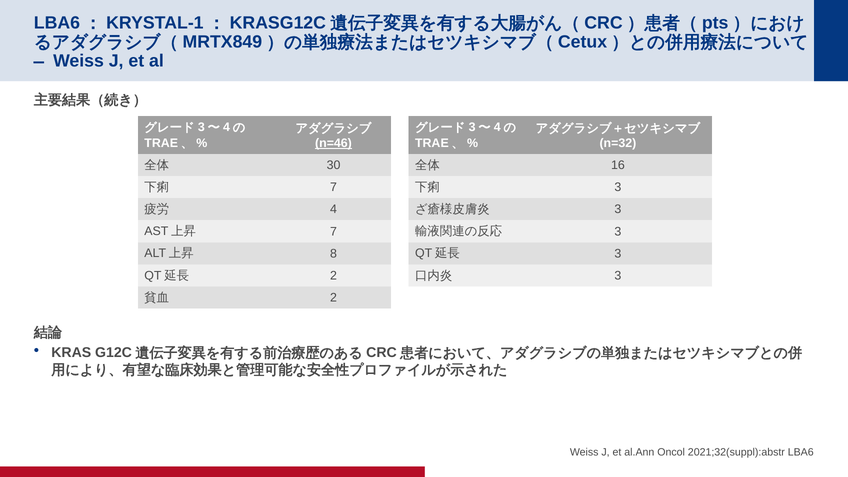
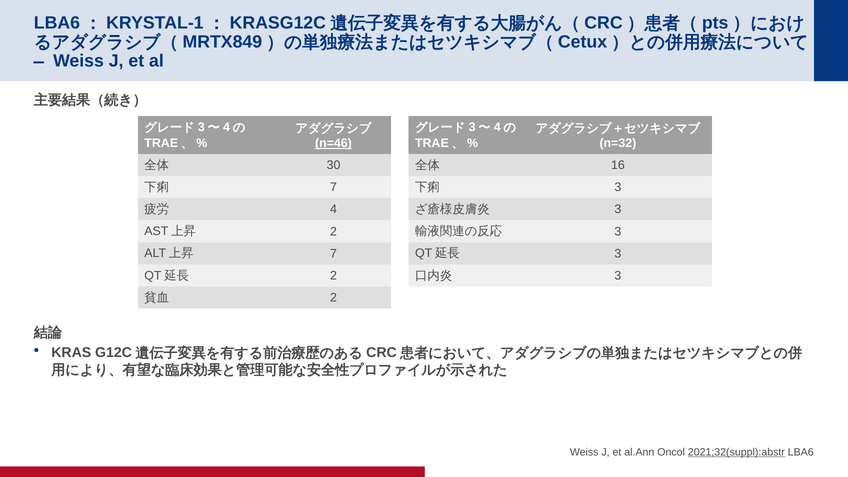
7: 7 -> 2 (334, 231)
8: 8 -> 7 (334, 254)
2021;32(suppl):abstr underline: none -> present (736, 452)
